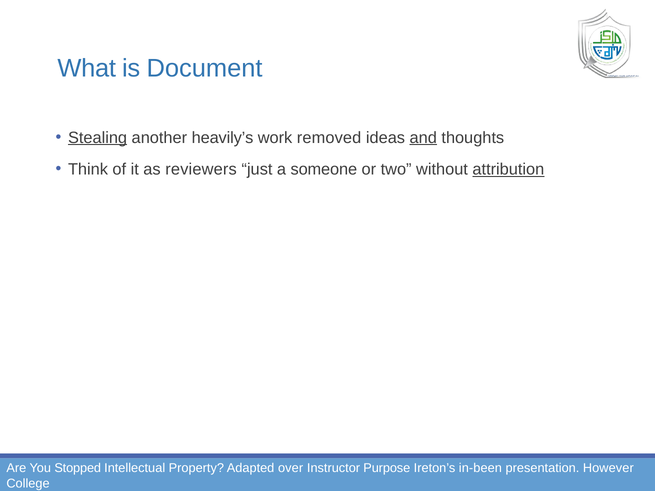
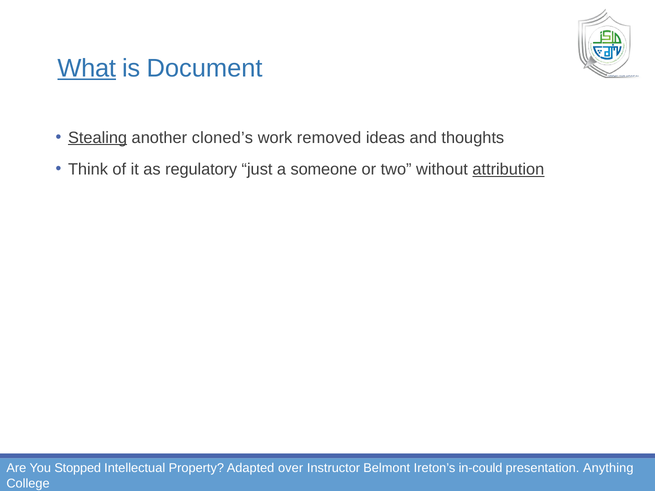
What underline: none -> present (87, 68)
heavily’s: heavily’s -> cloned’s (222, 138)
and underline: present -> none (423, 138)
reviewers: reviewers -> regulatory (201, 169)
Purpose: Purpose -> Belmont (387, 468)
in-been: in-been -> in-could (481, 468)
However: However -> Anything (608, 468)
